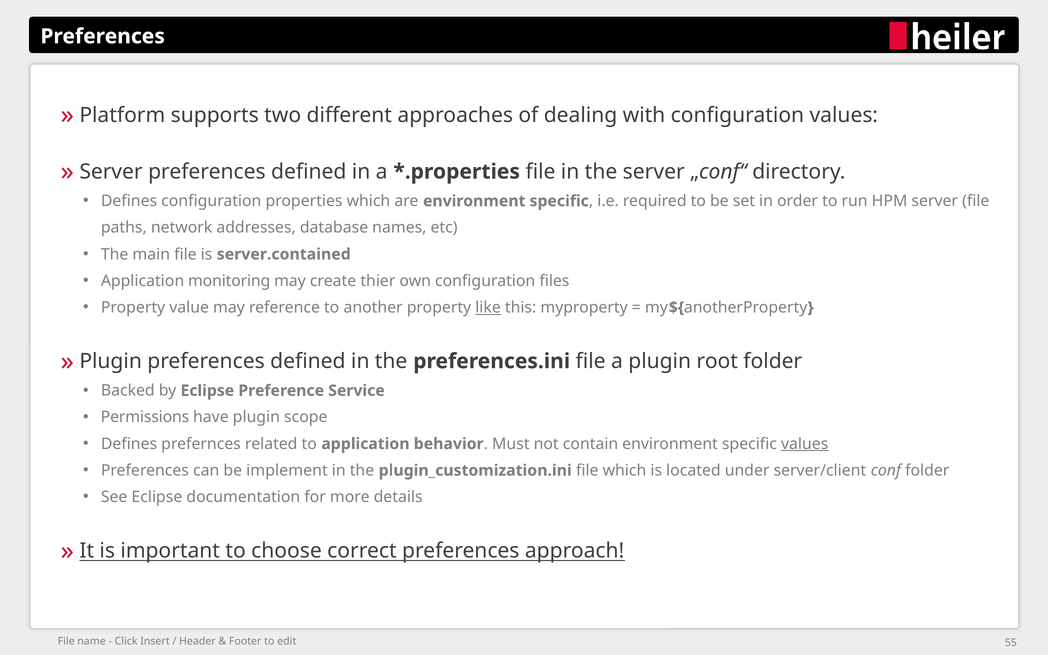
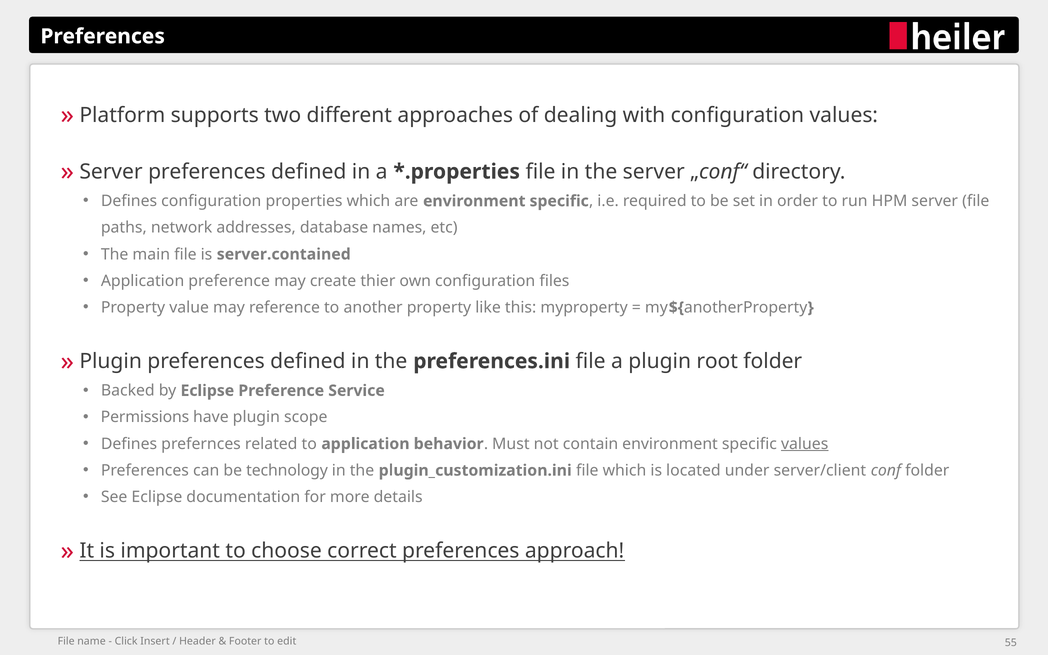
Application monitoring: monitoring -> preference (229, 281)
like underline: present -> none (488, 308)
implement: implement -> technology (287, 470)
